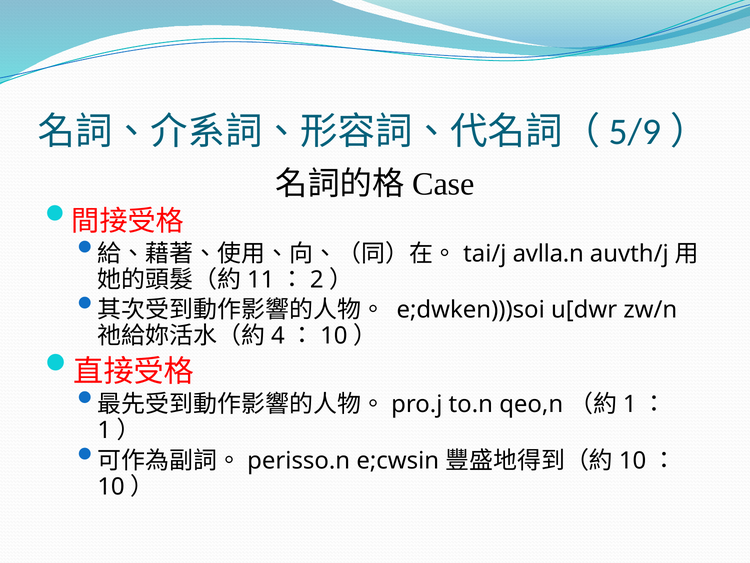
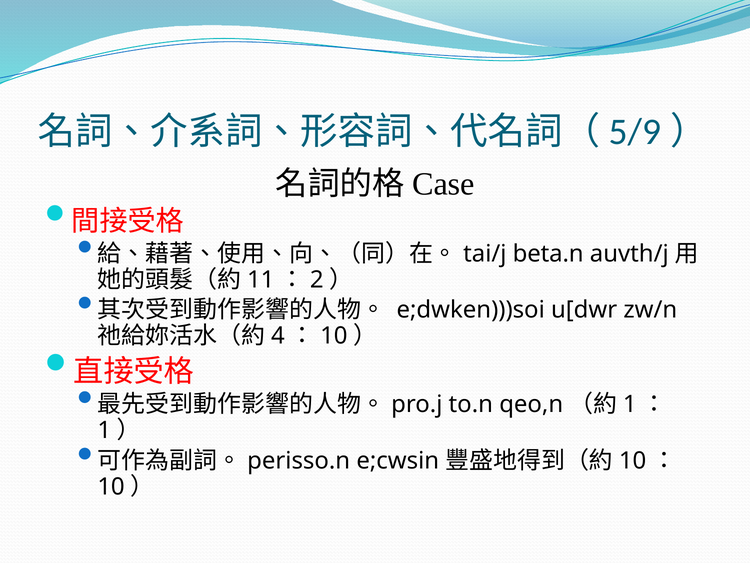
avlla.n: avlla.n -> beta.n (548, 254)
